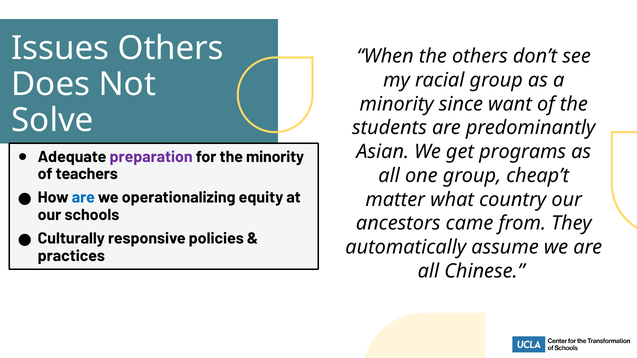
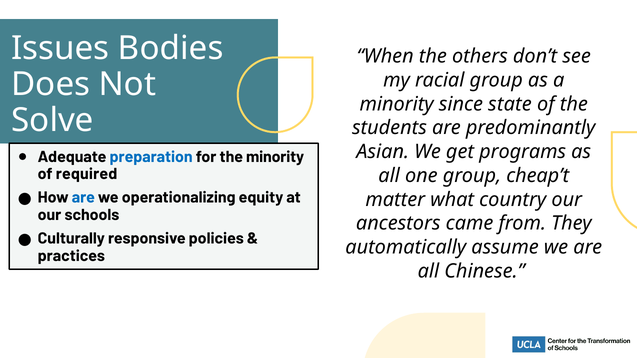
Issues Others: Others -> Bodies (171, 49)
want: want -> state (510, 104)
preparation colour: purple -> blue (151, 157)
teachers: teachers -> required (87, 174)
